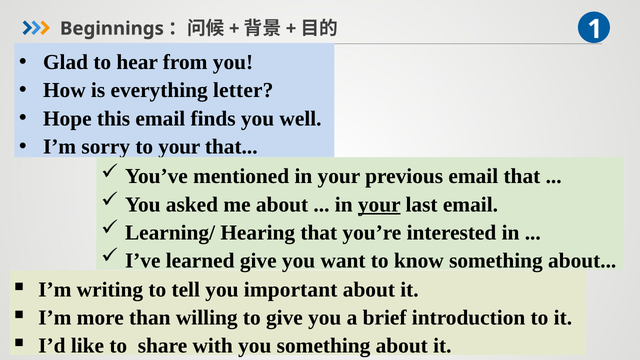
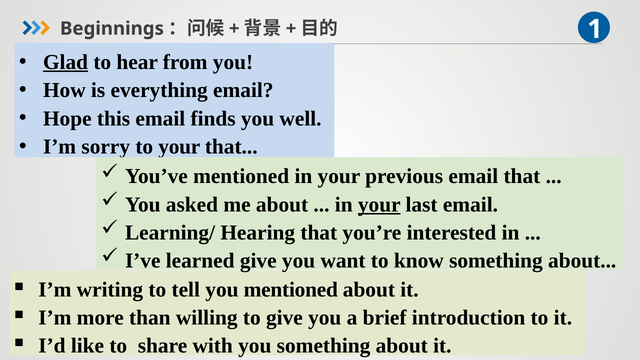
Glad underline: none -> present (66, 62)
everything letter: letter -> email (243, 90)
you important: important -> mentioned (291, 290)
